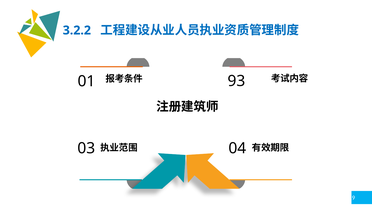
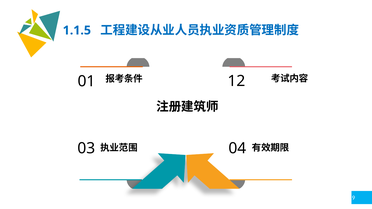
3.2.2: 3.2.2 -> 1.1.5 (77, 30)
93: 93 -> 12 (236, 81)
